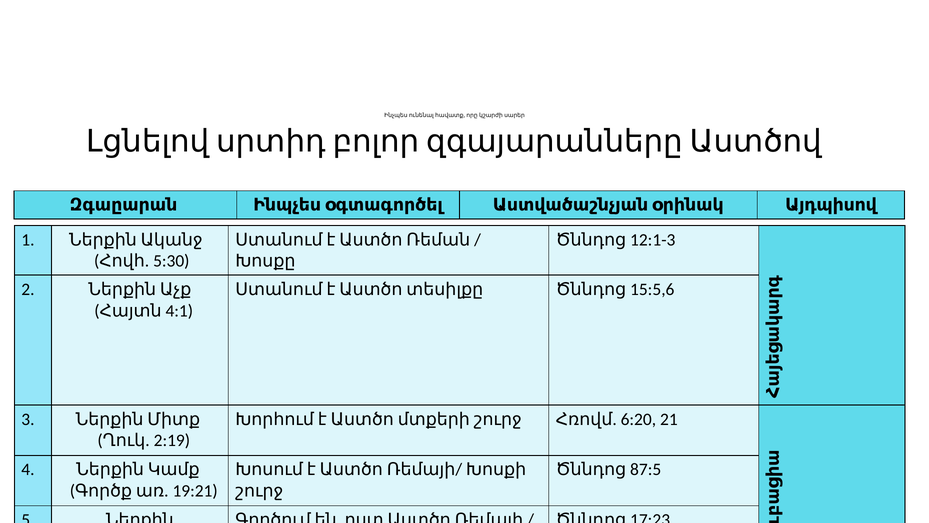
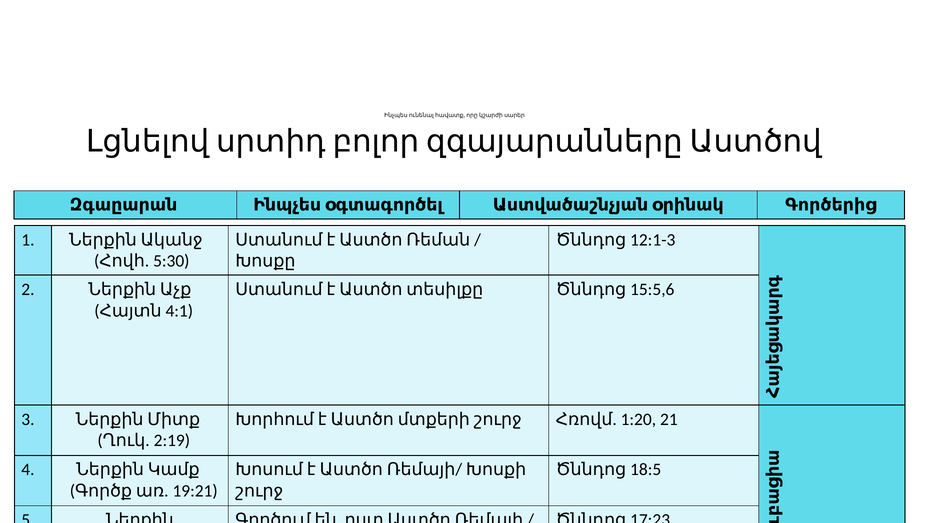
Այդպիսով: Այդպիսով -> Գործերից (831, 205)
6:20: 6:20 -> 1:20 (638, 419)
87:5: 87:5 -> 18:5 (646, 469)
